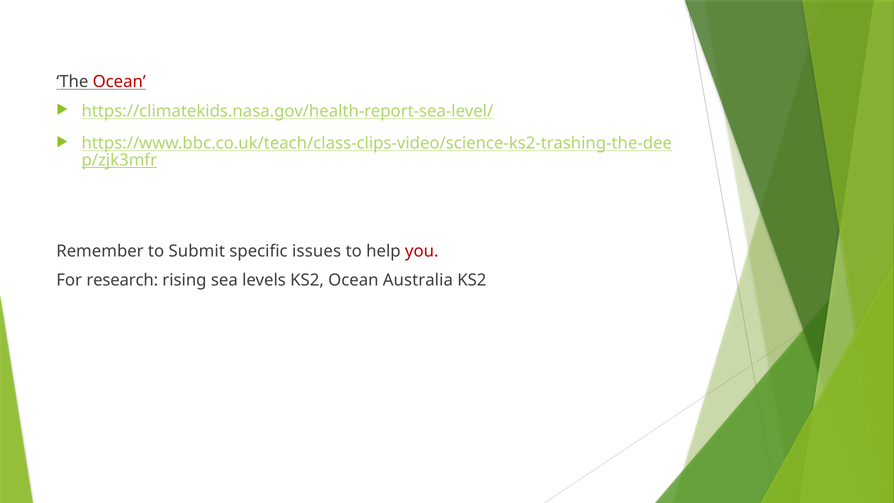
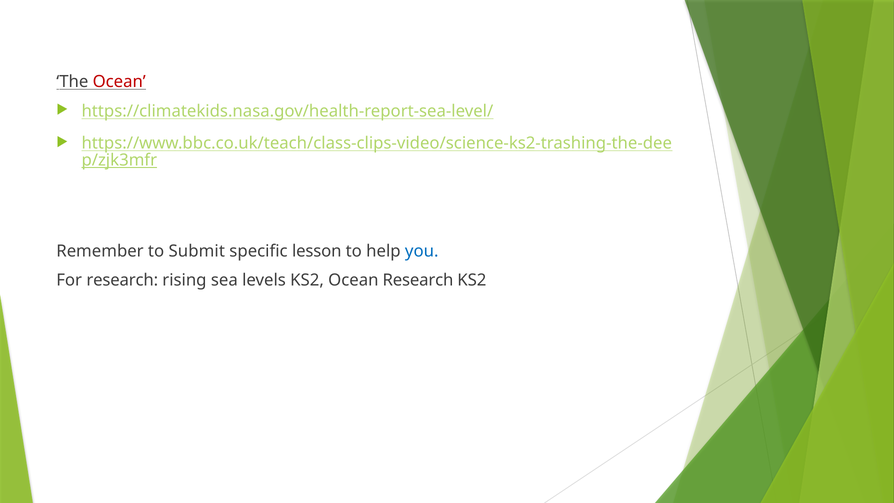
issues: issues -> lesson (317, 251)
you colour: red -> blue (422, 251)
Ocean Australia: Australia -> Research (418, 280)
